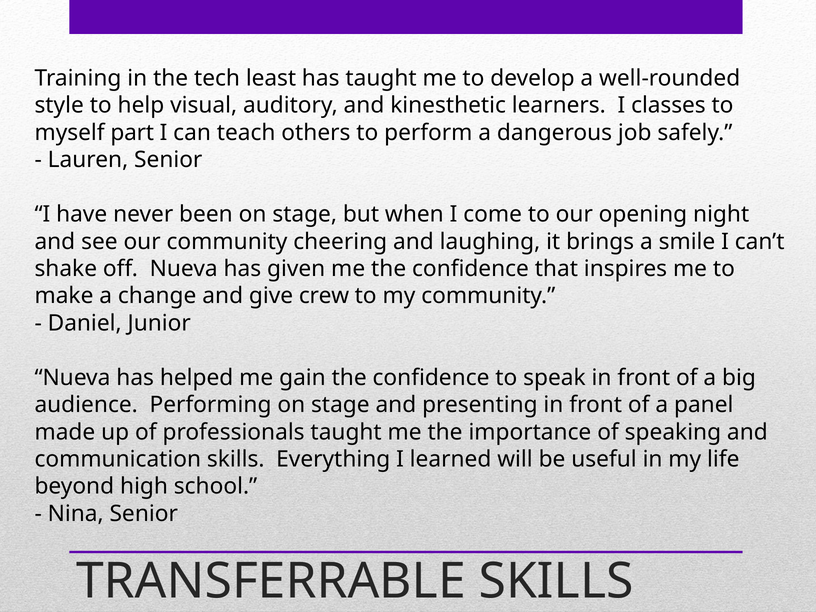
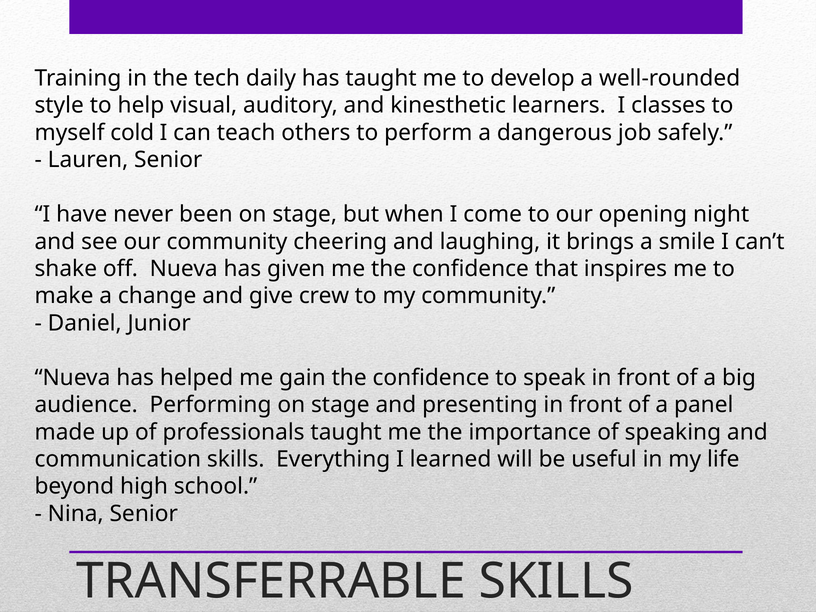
least: least -> daily (271, 78)
part: part -> cold (132, 133)
